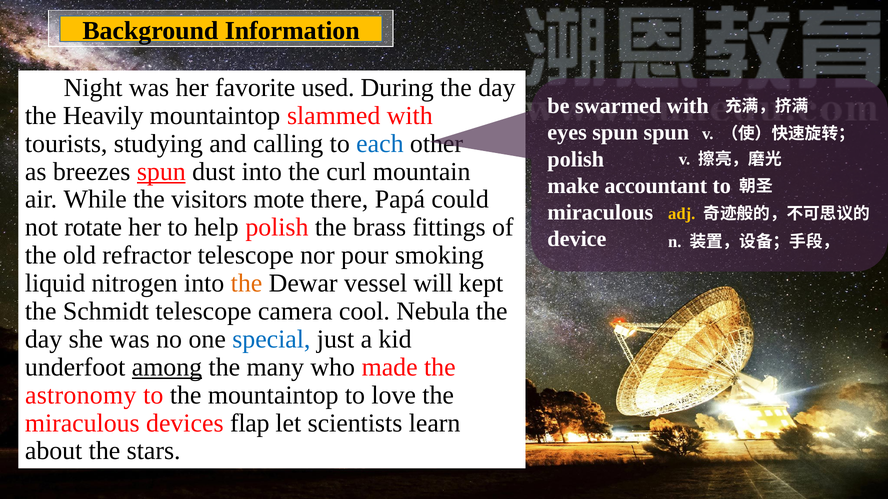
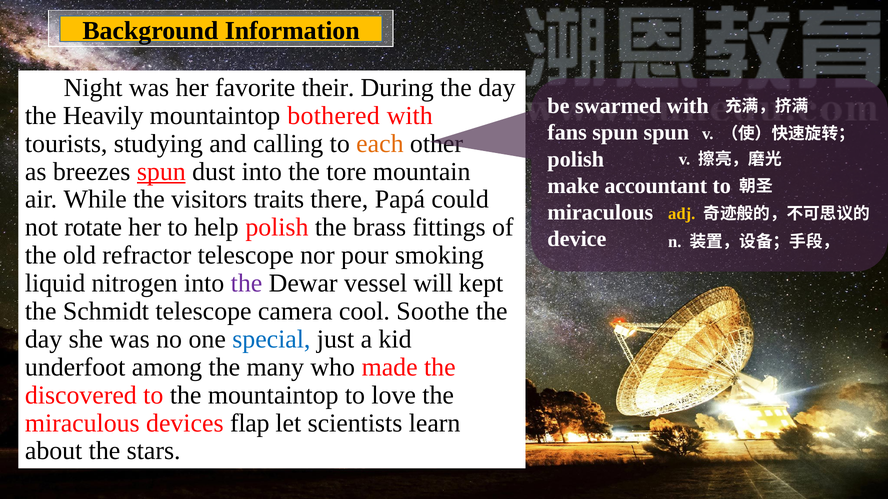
used: used -> their (328, 88)
slammed: slammed -> bothered (334, 116)
eyes: eyes -> fans (567, 133)
each colour: blue -> orange (380, 144)
curl: curl -> tore (346, 172)
mote: mote -> traits (279, 200)
the colour: orange -> purple (247, 284)
Nebula: Nebula -> Soothe (433, 312)
among underline: present -> none (167, 367)
astronomy: astronomy -> discovered (81, 395)
